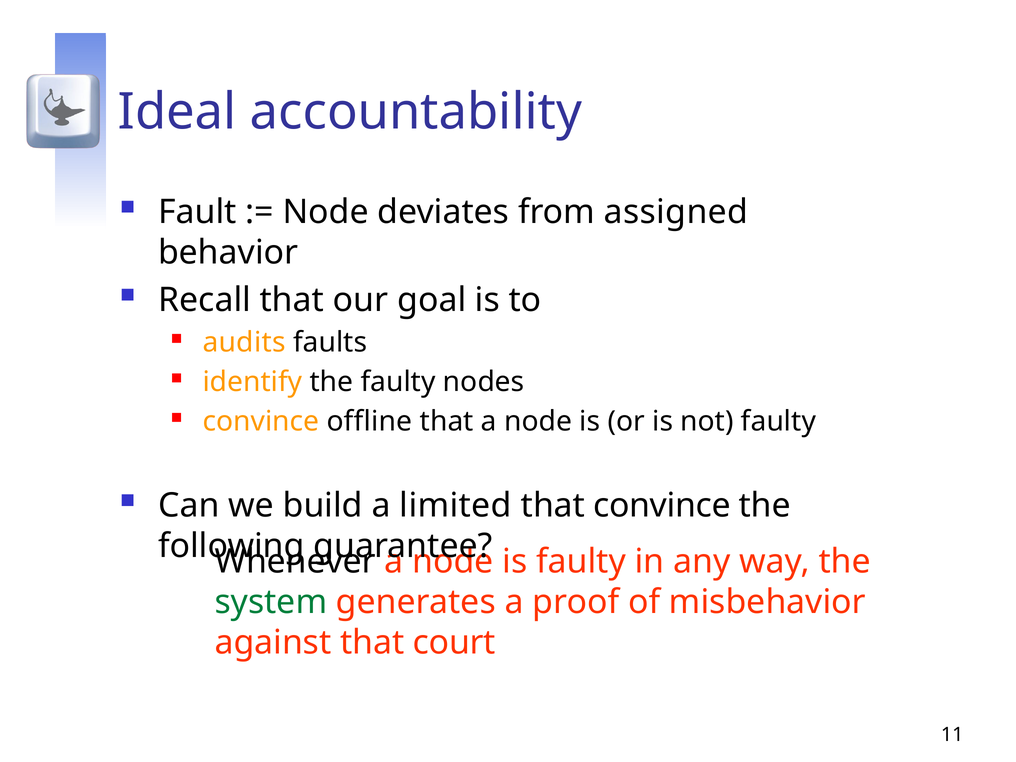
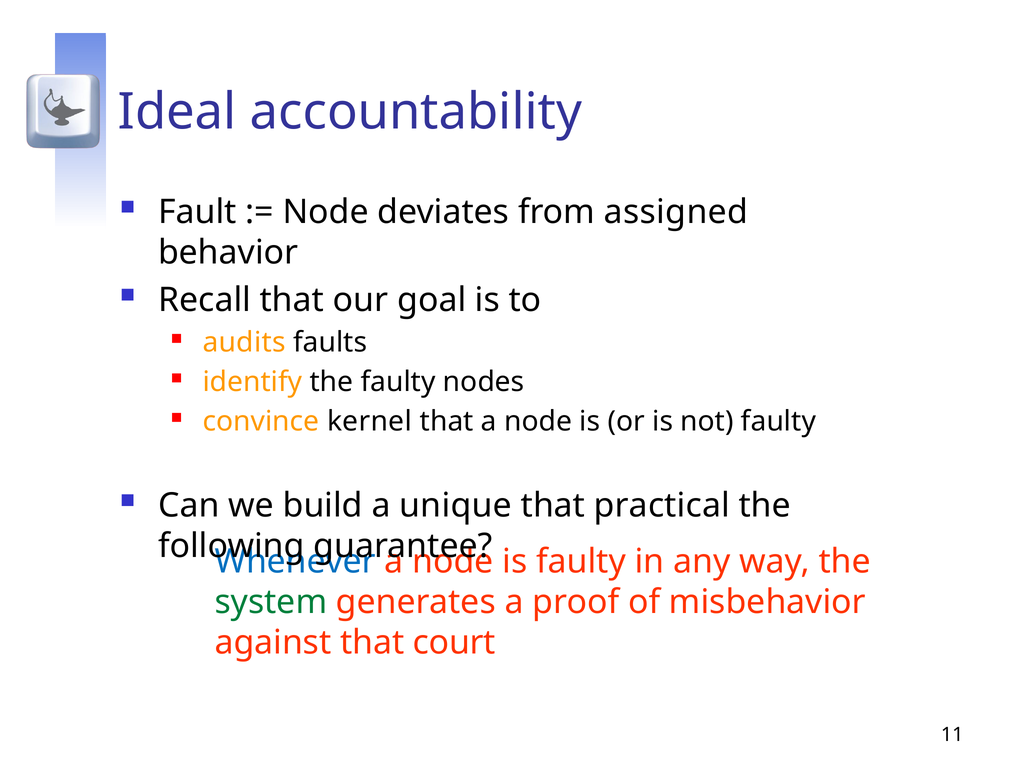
offline: offline -> kernel (369, 422)
limited: limited -> unique (456, 505)
that convince: convince -> practical (662, 505)
Whenever colour: black -> blue (295, 561)
